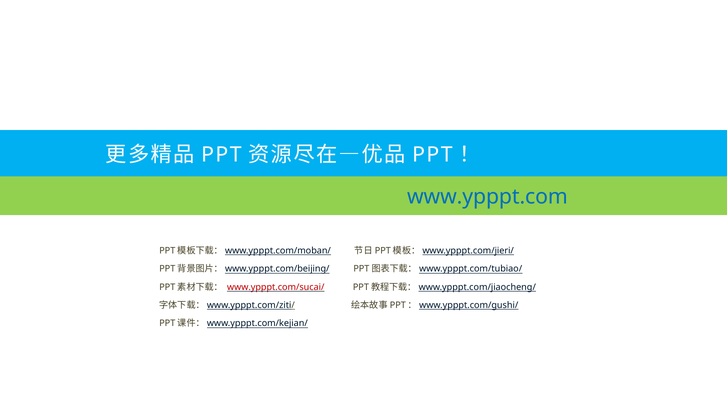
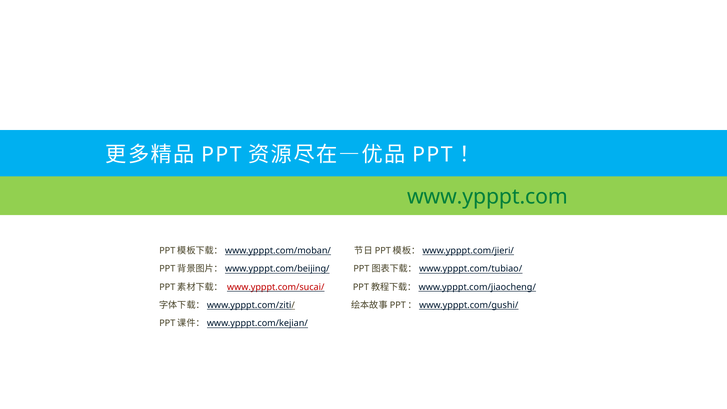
www.ypppt.com colour: blue -> green (487, 197)
